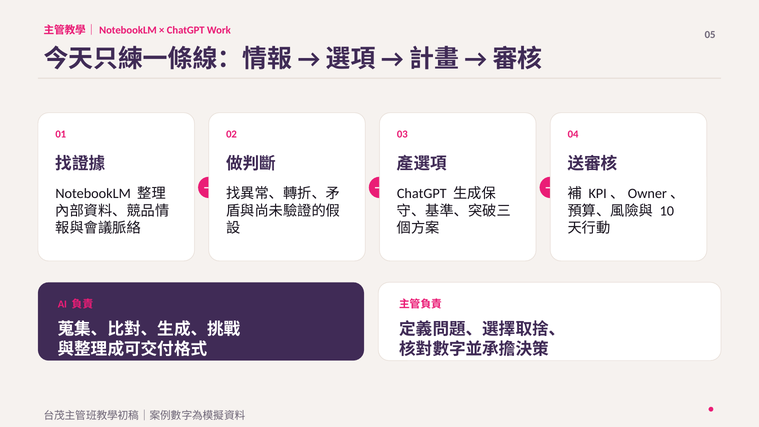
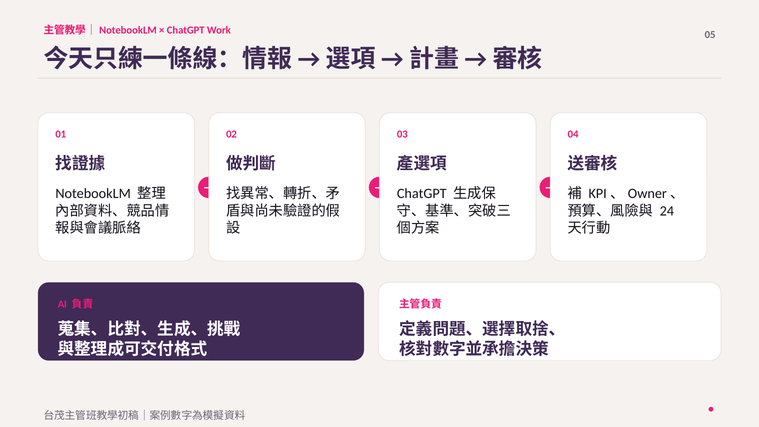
10: 10 -> 24 (667, 211)
